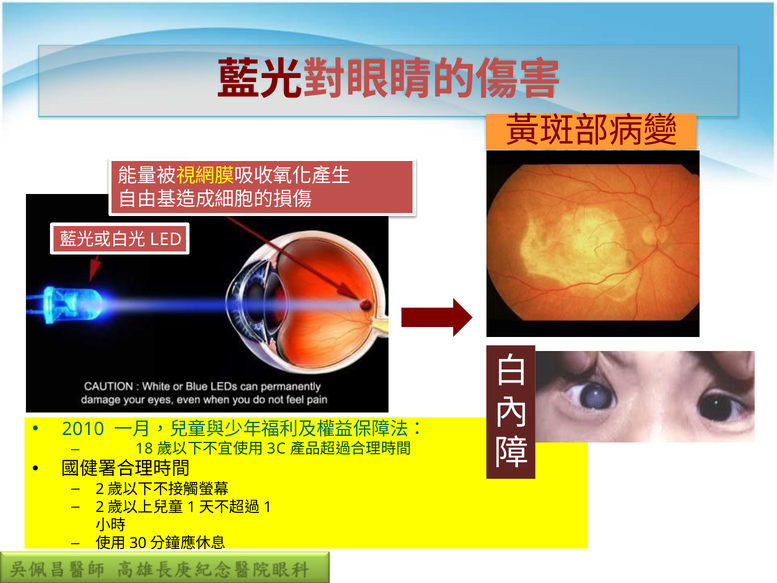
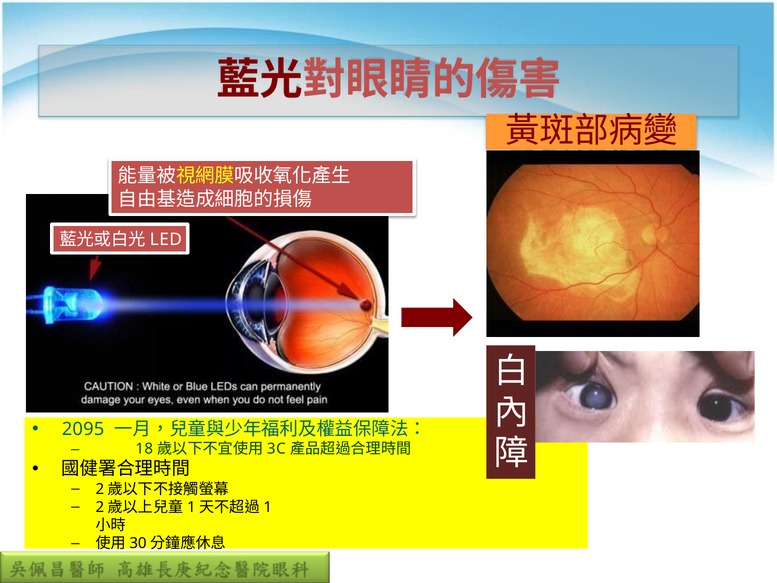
2010: 2010 -> 2095 (83, 429)
